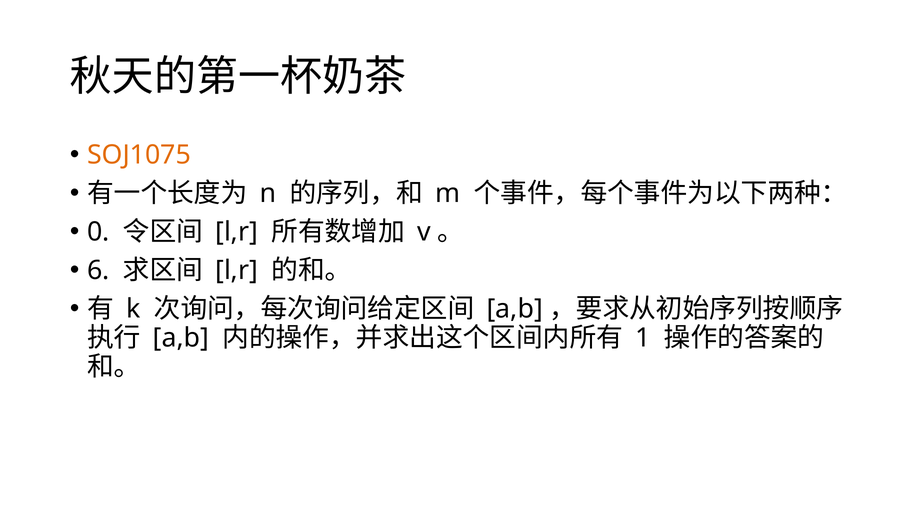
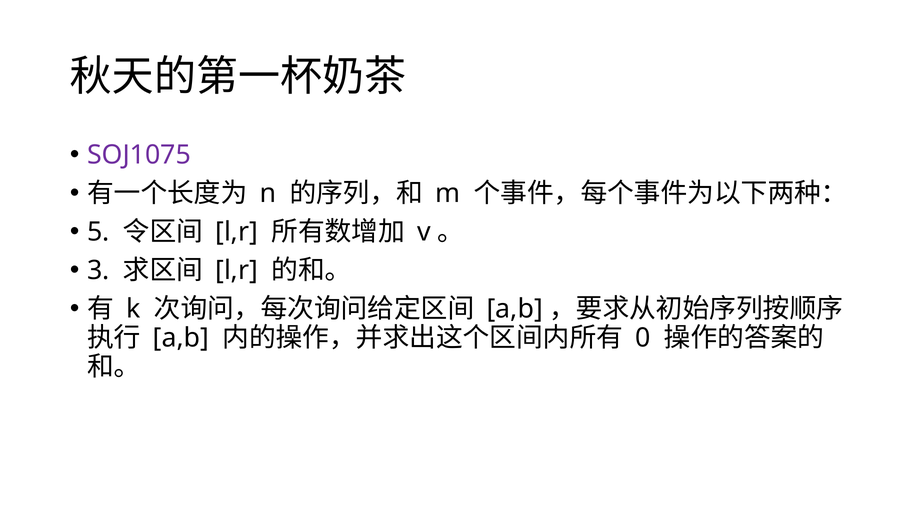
SOJ1075 colour: orange -> purple (139, 155)
0: 0 -> 5 (98, 232)
6: 6 -> 3 (98, 270)
1: 1 -> 0 (643, 338)
